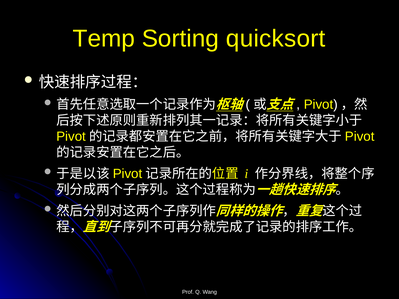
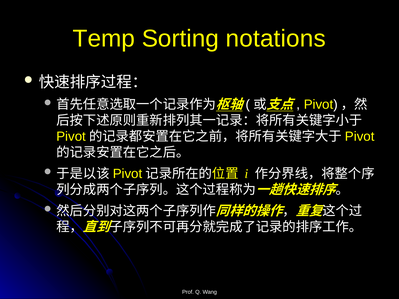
quicksort: quicksort -> notations (276, 39)
